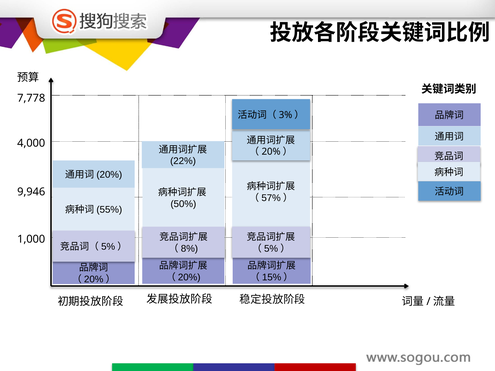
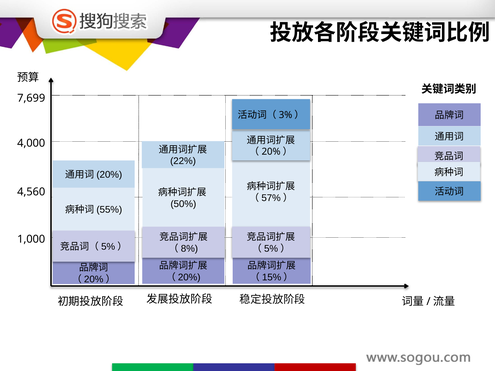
7,778: 7,778 -> 7,699 (31, 98)
9,946: 9,946 -> 4,560 (31, 192)
